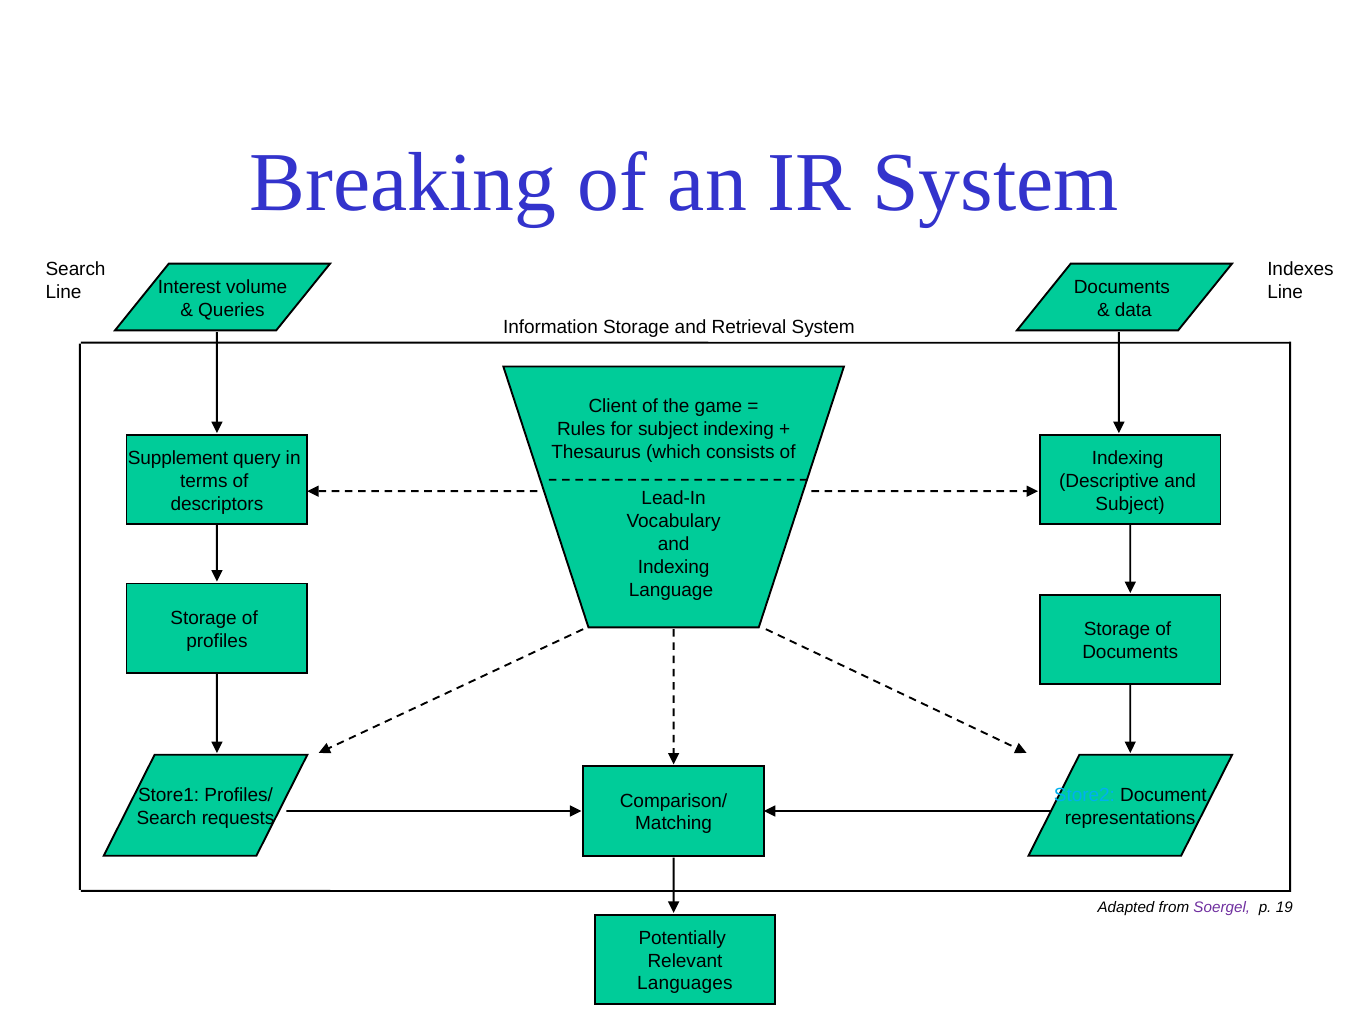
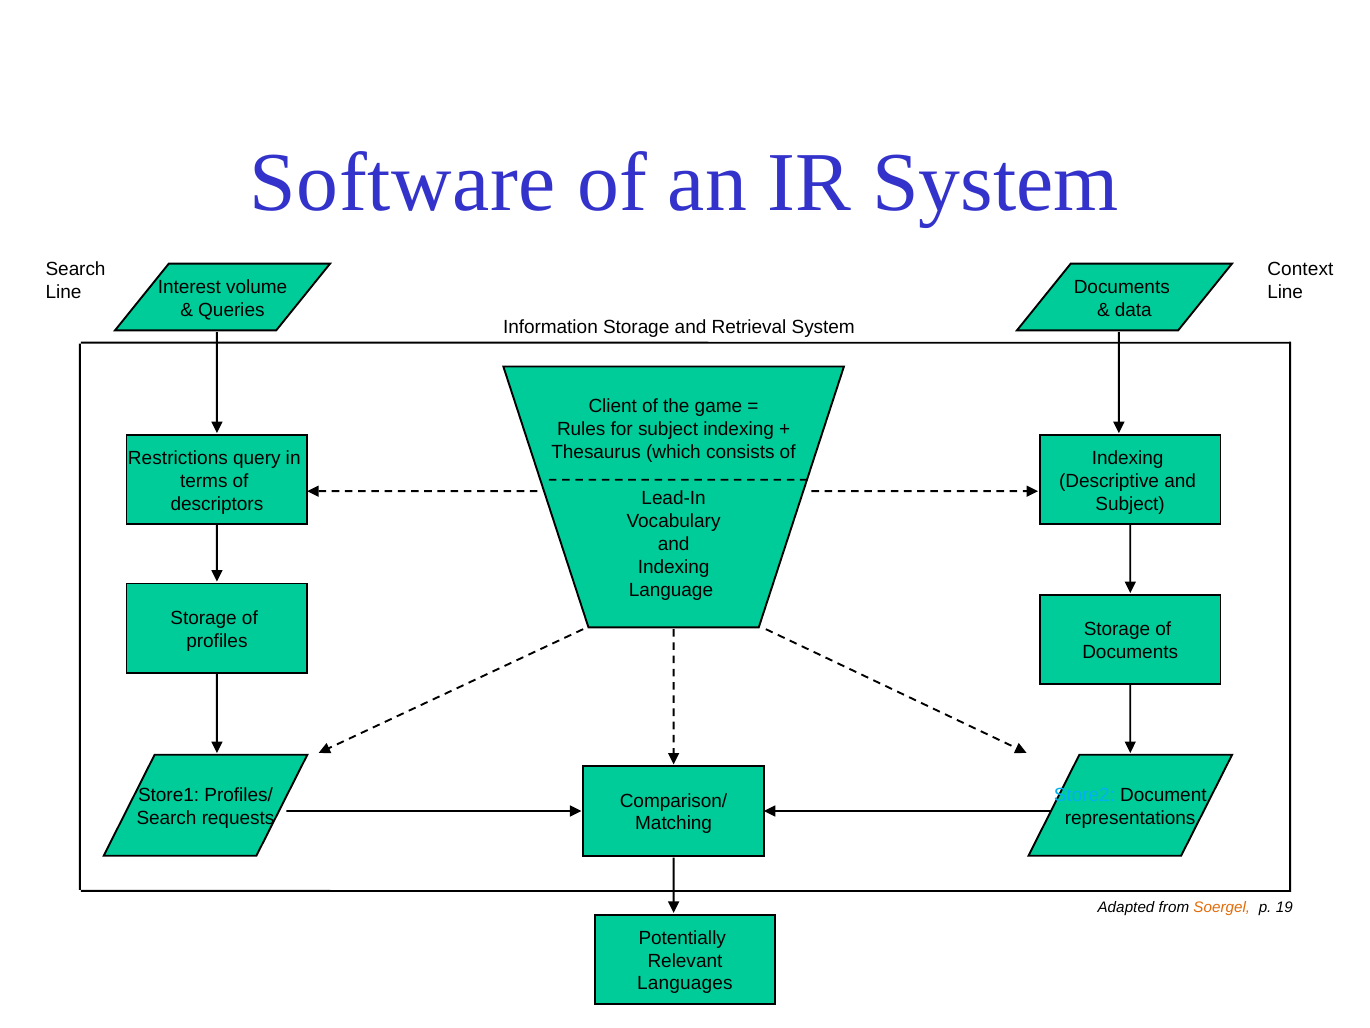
Breaking: Breaking -> Software (403, 183)
Indexes: Indexes -> Context (1300, 270)
Supplement: Supplement -> Restrictions (178, 458)
Soergel colour: purple -> orange (1222, 907)
